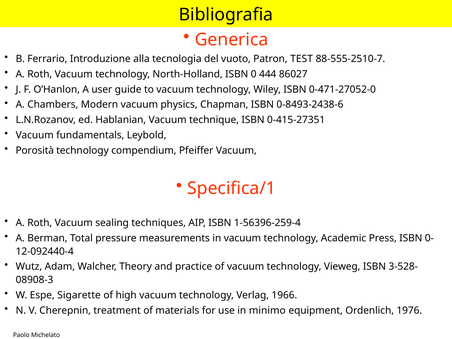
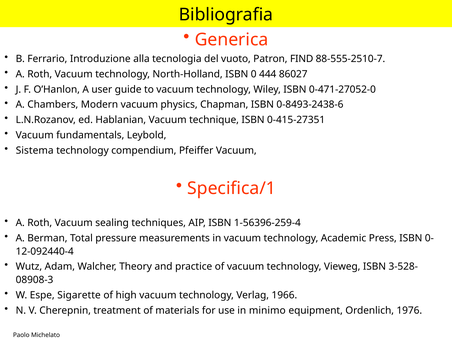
TEST: TEST -> FIND (302, 59)
Porosità: Porosità -> Sistema (35, 150)
